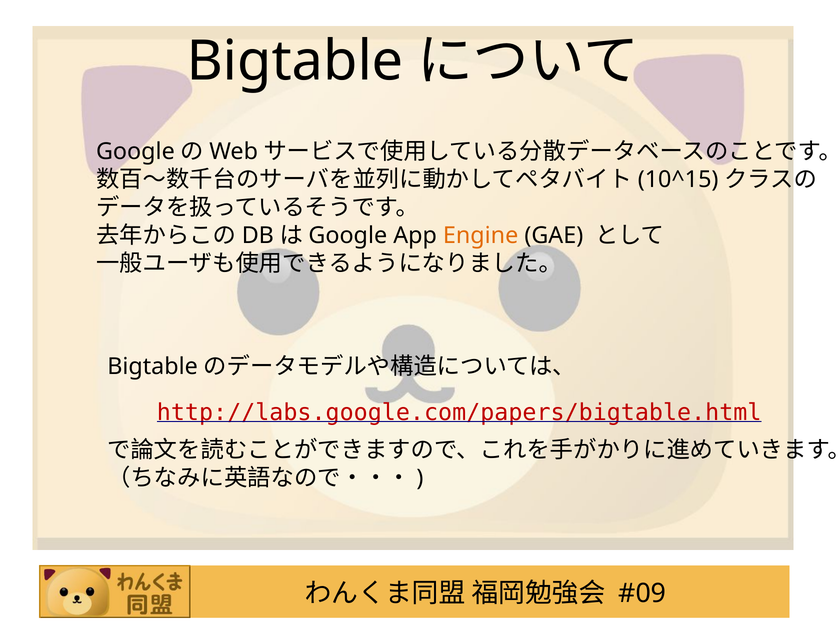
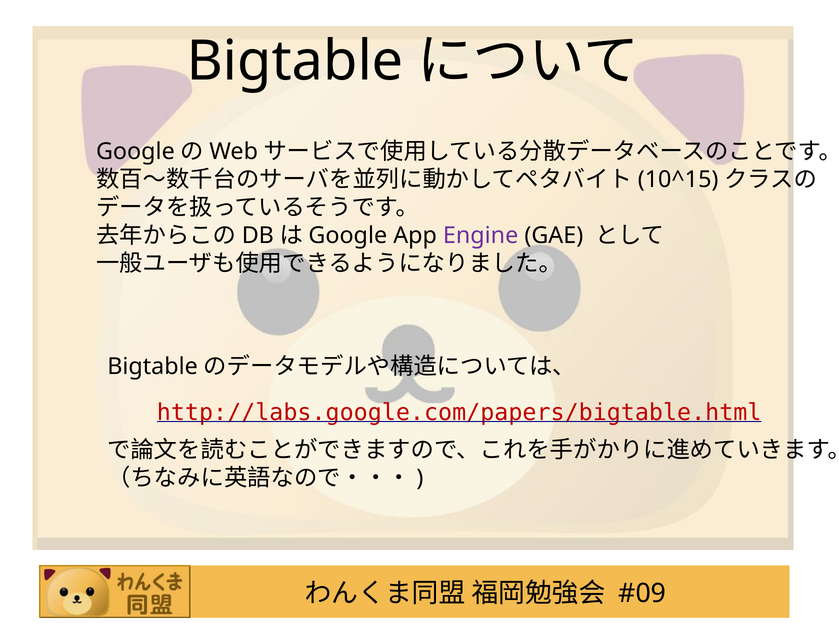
Engine colour: orange -> purple (481, 236)
